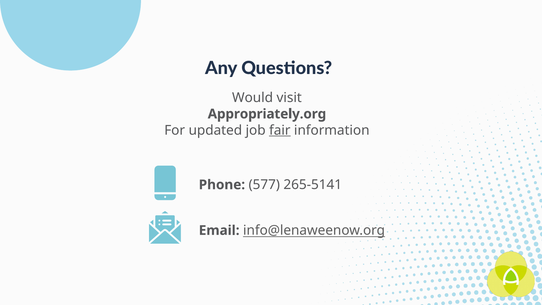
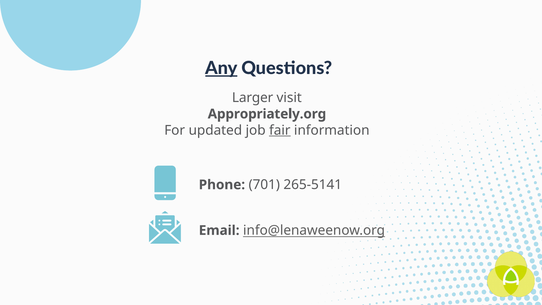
Any underline: none -> present (221, 68)
Would: Would -> Larger (253, 98)
577: 577 -> 701 (264, 185)
